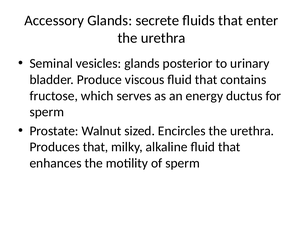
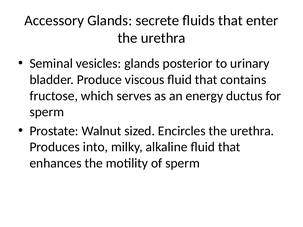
Produces that: that -> into (95, 147)
